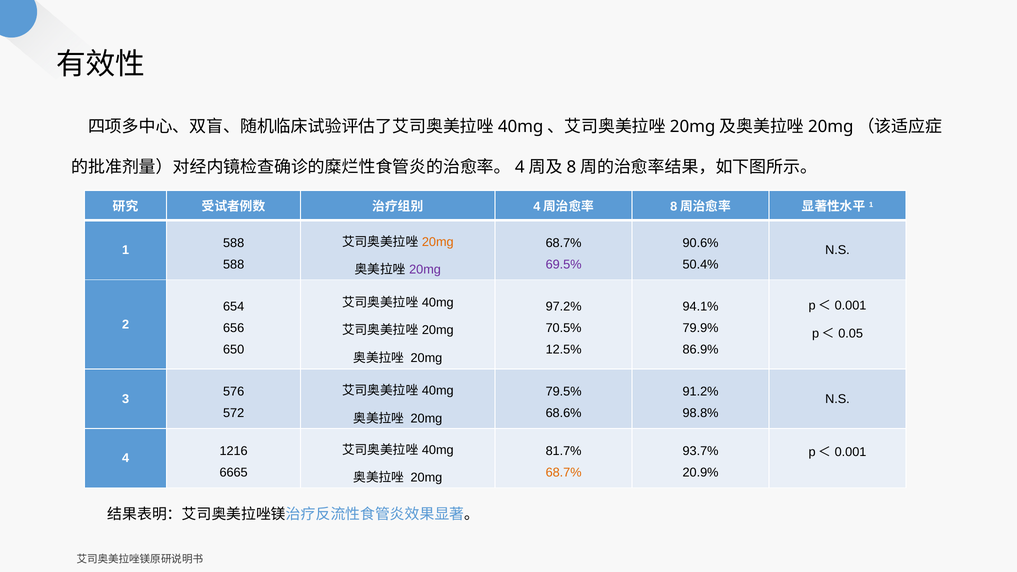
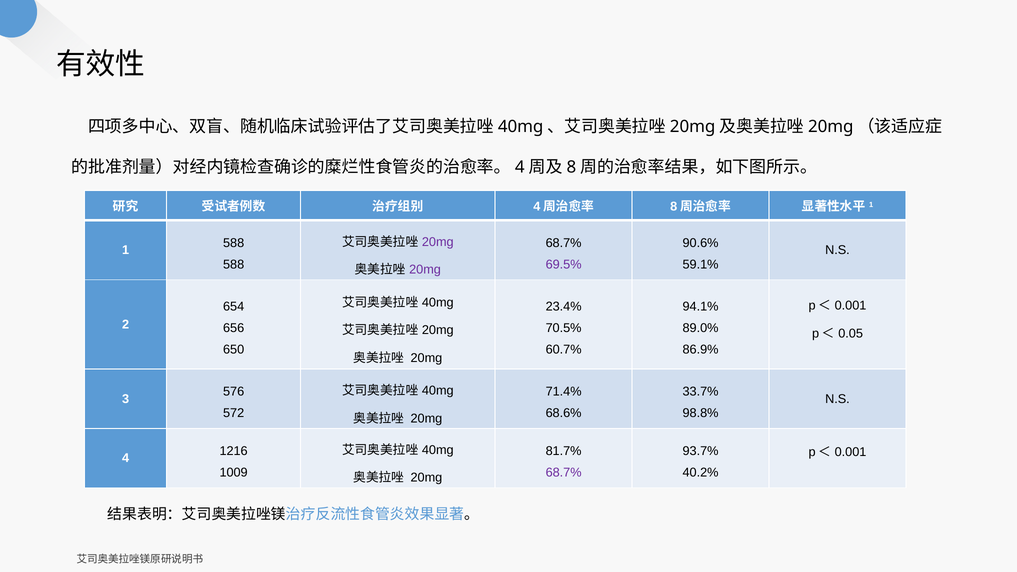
20mg colour: orange -> purple (438, 242)
50.4%: 50.4% -> 59.1% (701, 265)
97.2%: 97.2% -> 23.4% (564, 307)
79.9%: 79.9% -> 89.0% (701, 328)
12.5%: 12.5% -> 60.7% (564, 350)
79.5%: 79.5% -> 71.4% (564, 392)
91.2%: 91.2% -> 33.7% (701, 392)
6665: 6665 -> 1009 (234, 473)
68.7% colour: orange -> purple (564, 473)
20.9%: 20.9% -> 40.2% (701, 473)
